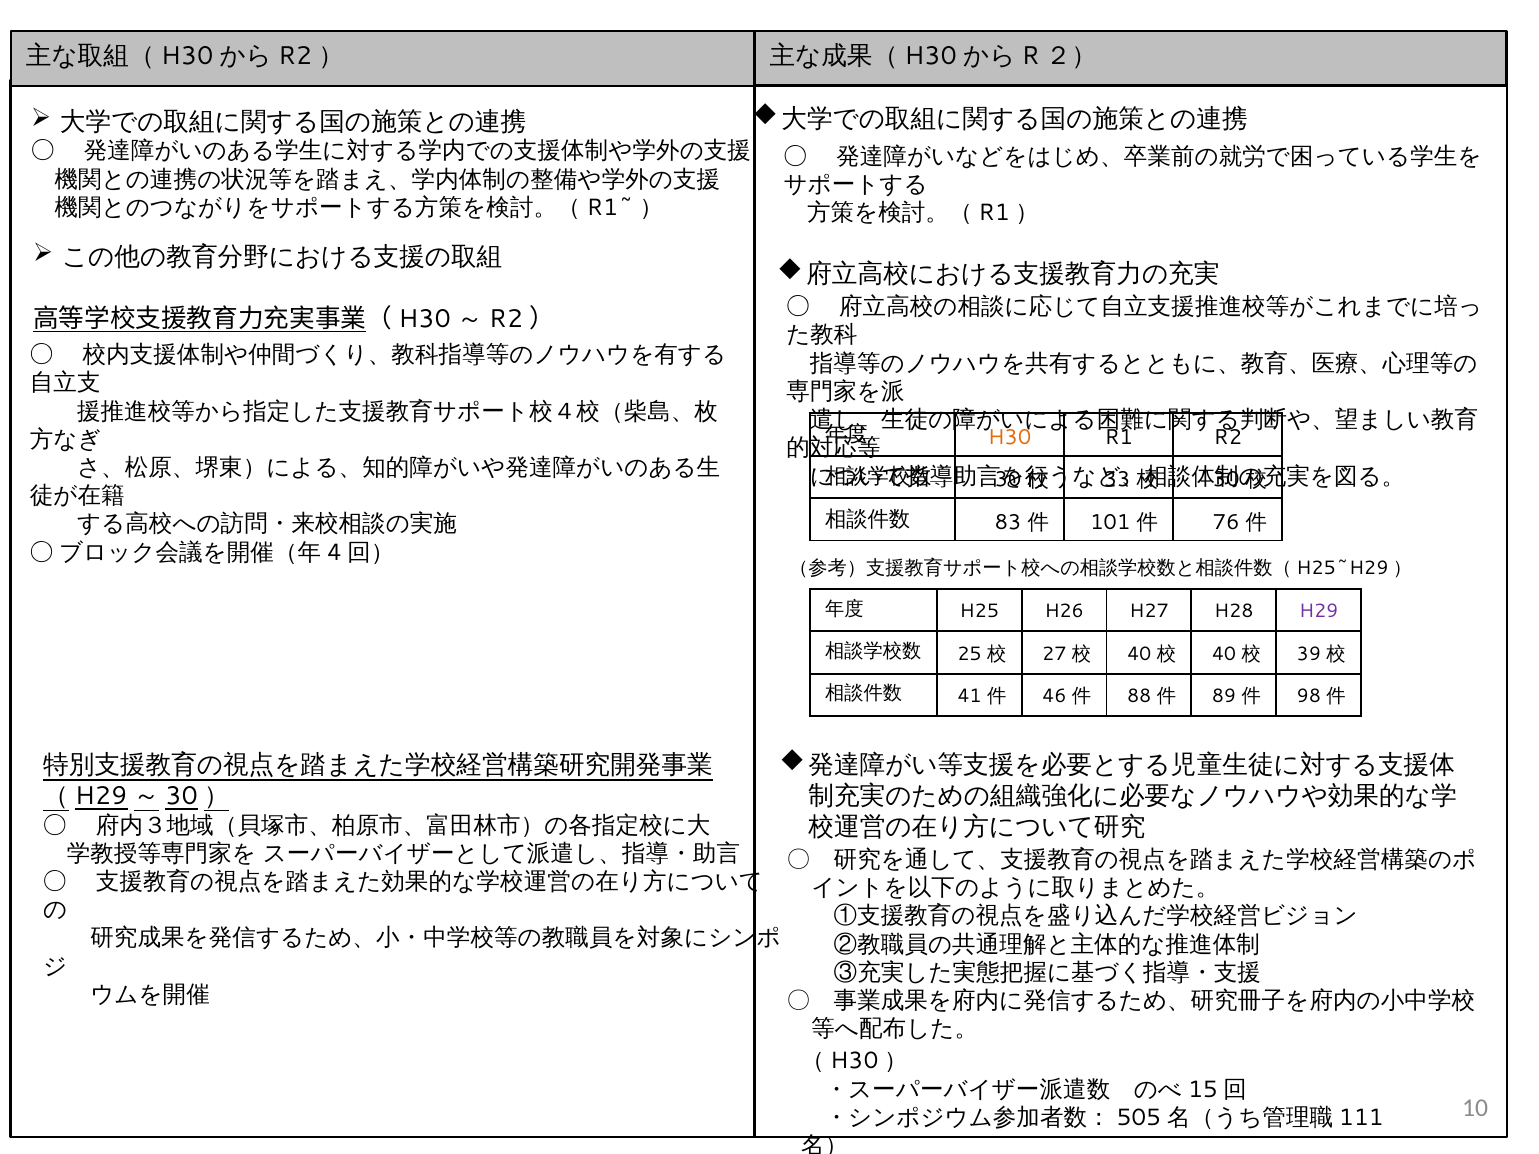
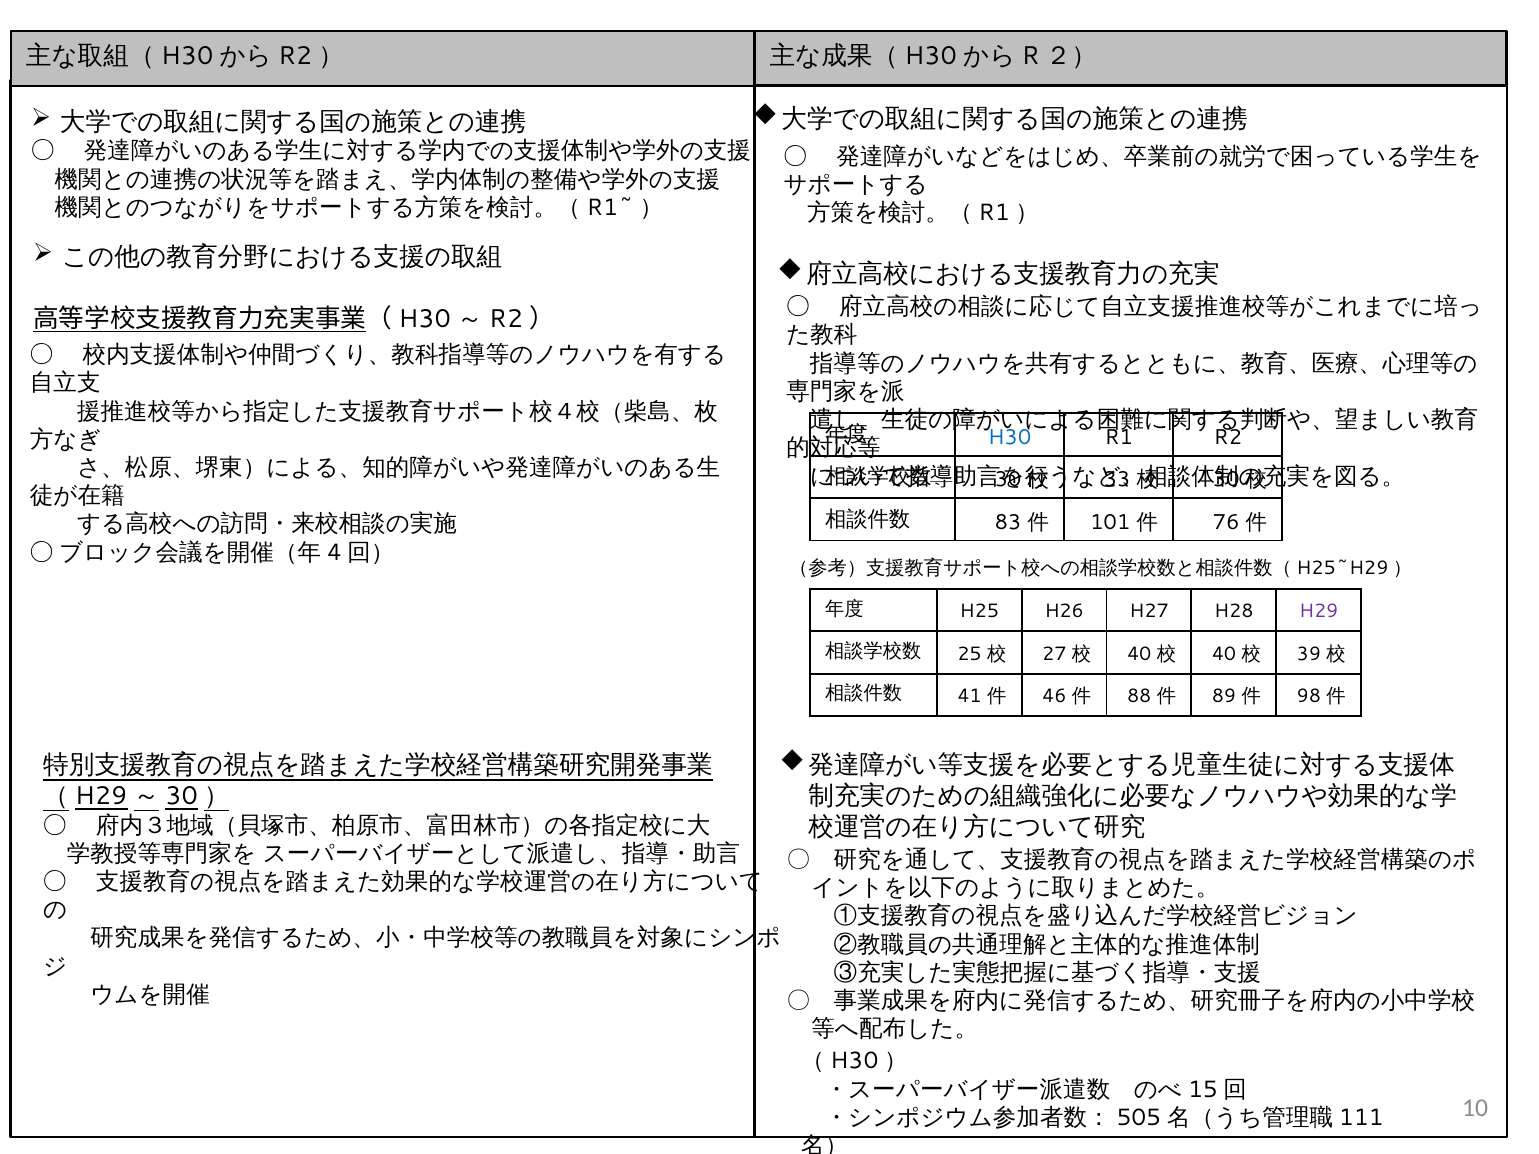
H30 colour: orange -> blue (1010, 437)
